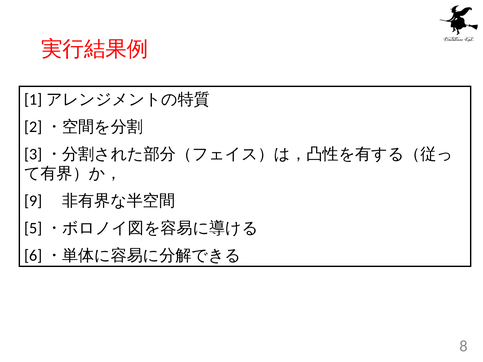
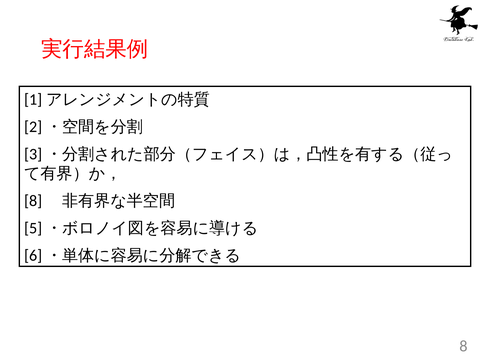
9: 9 -> 8 (33, 201)
